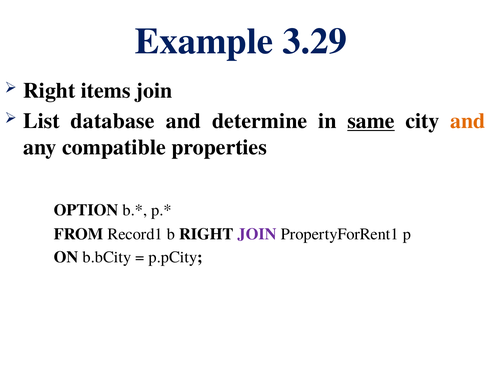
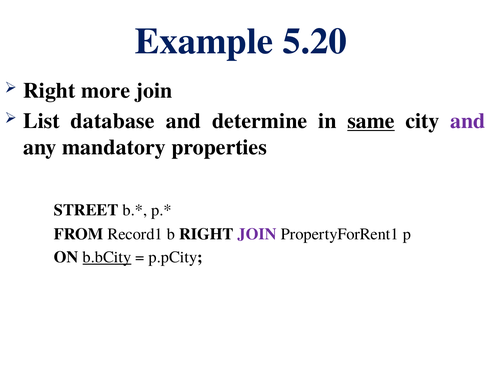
3.29: 3.29 -> 5.20 (315, 41)
items: items -> more (106, 91)
and colour: orange -> purple (468, 121)
compatible: compatible -> mandatory (114, 147)
OPTION: OPTION -> STREET (86, 210)
b.bCity underline: none -> present (107, 257)
